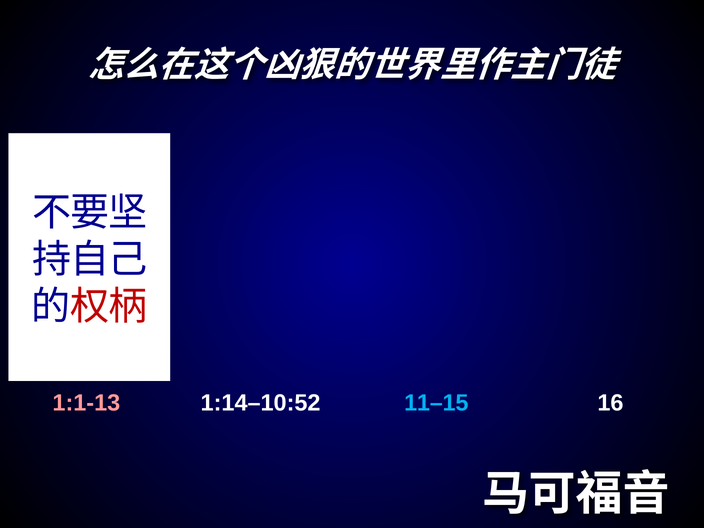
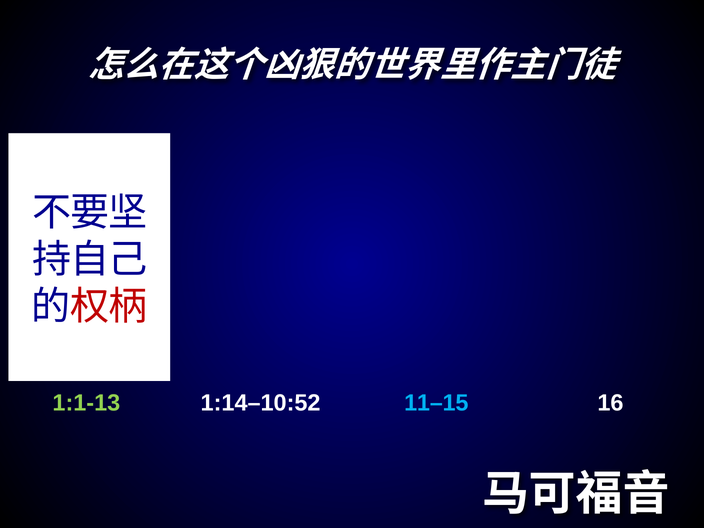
1:1-13 colour: pink -> light green (86, 403)
